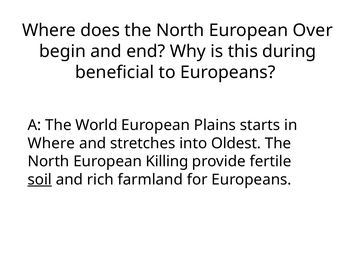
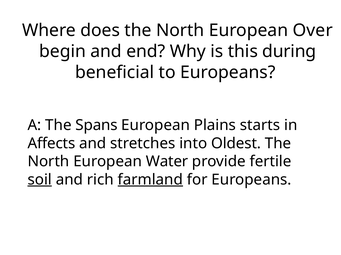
World: World -> Spans (97, 126)
Where: Where -> Affects (51, 144)
Killing: Killing -> Water (167, 162)
farmland underline: none -> present (150, 180)
